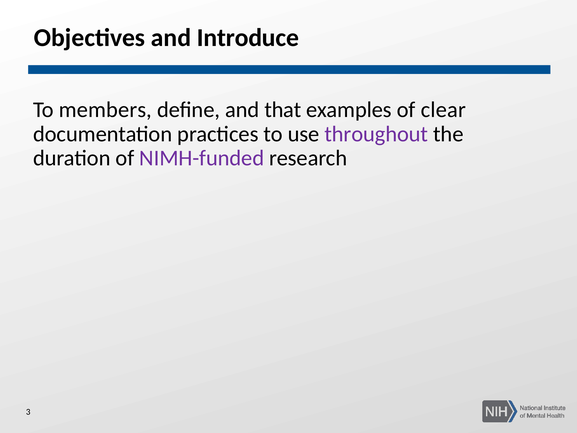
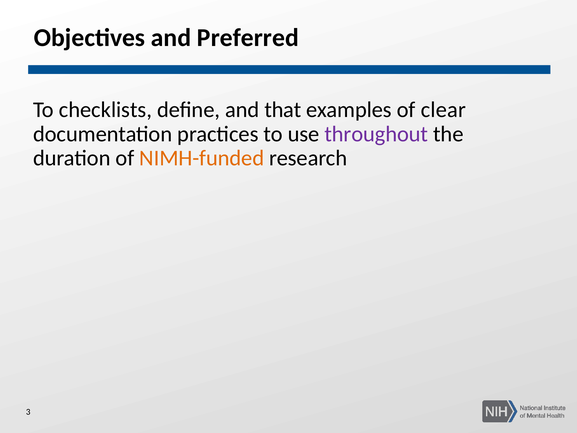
Introduce: Introduce -> Preferred (248, 38)
members: members -> checklists (105, 110)
NIMH-funded colour: purple -> orange (202, 158)
